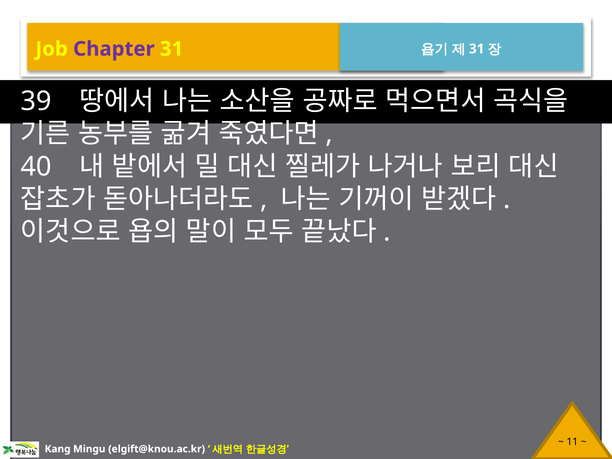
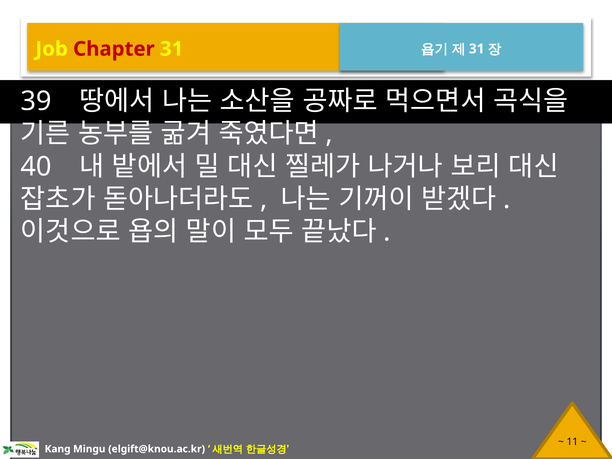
Chapter colour: purple -> red (114, 49)
